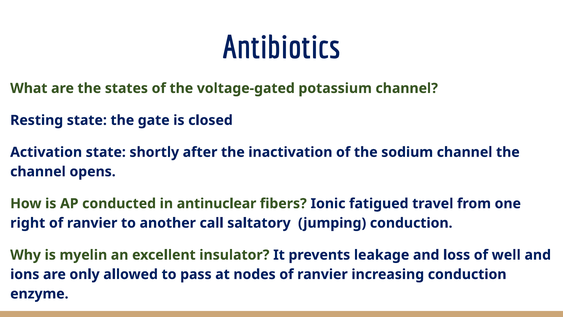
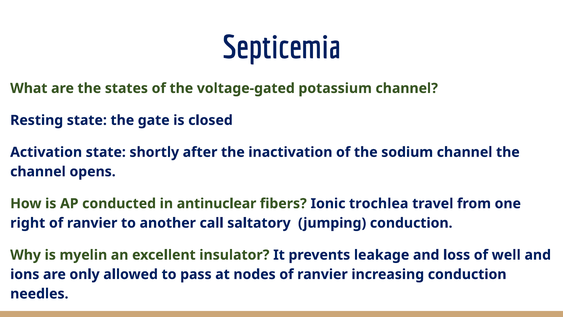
Antibiotics: Antibiotics -> Septicemia (282, 48)
fatigued: fatigued -> trochlea (379, 203)
enzyme: enzyme -> needles (39, 294)
